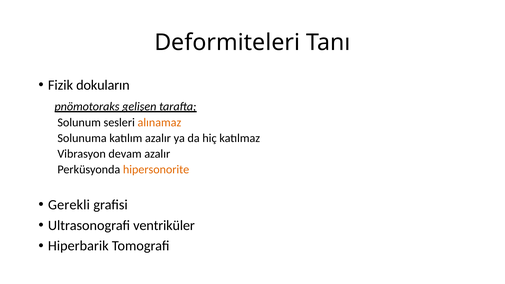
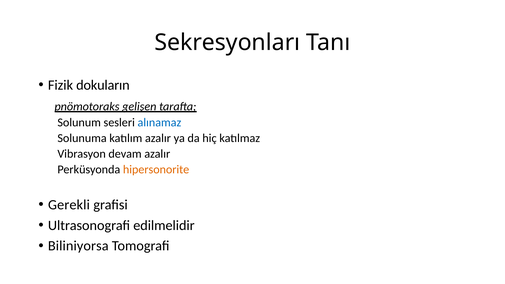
Deformiteleri: Deformiteleri -> Sekresyonları (227, 42)
alınamaz colour: orange -> blue (159, 123)
ventriküler: ventriküler -> edilmelidir (164, 225)
Hiperbarik: Hiperbarik -> Biliniyorsa (78, 246)
